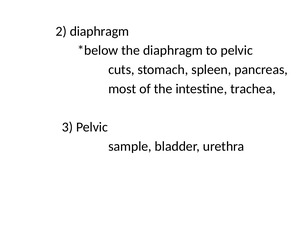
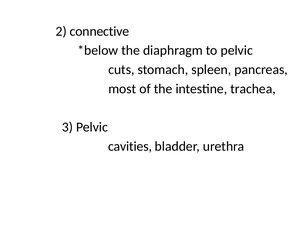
2 diaphragm: diaphragm -> connective (99, 31)
sample: sample -> cavities (130, 146)
